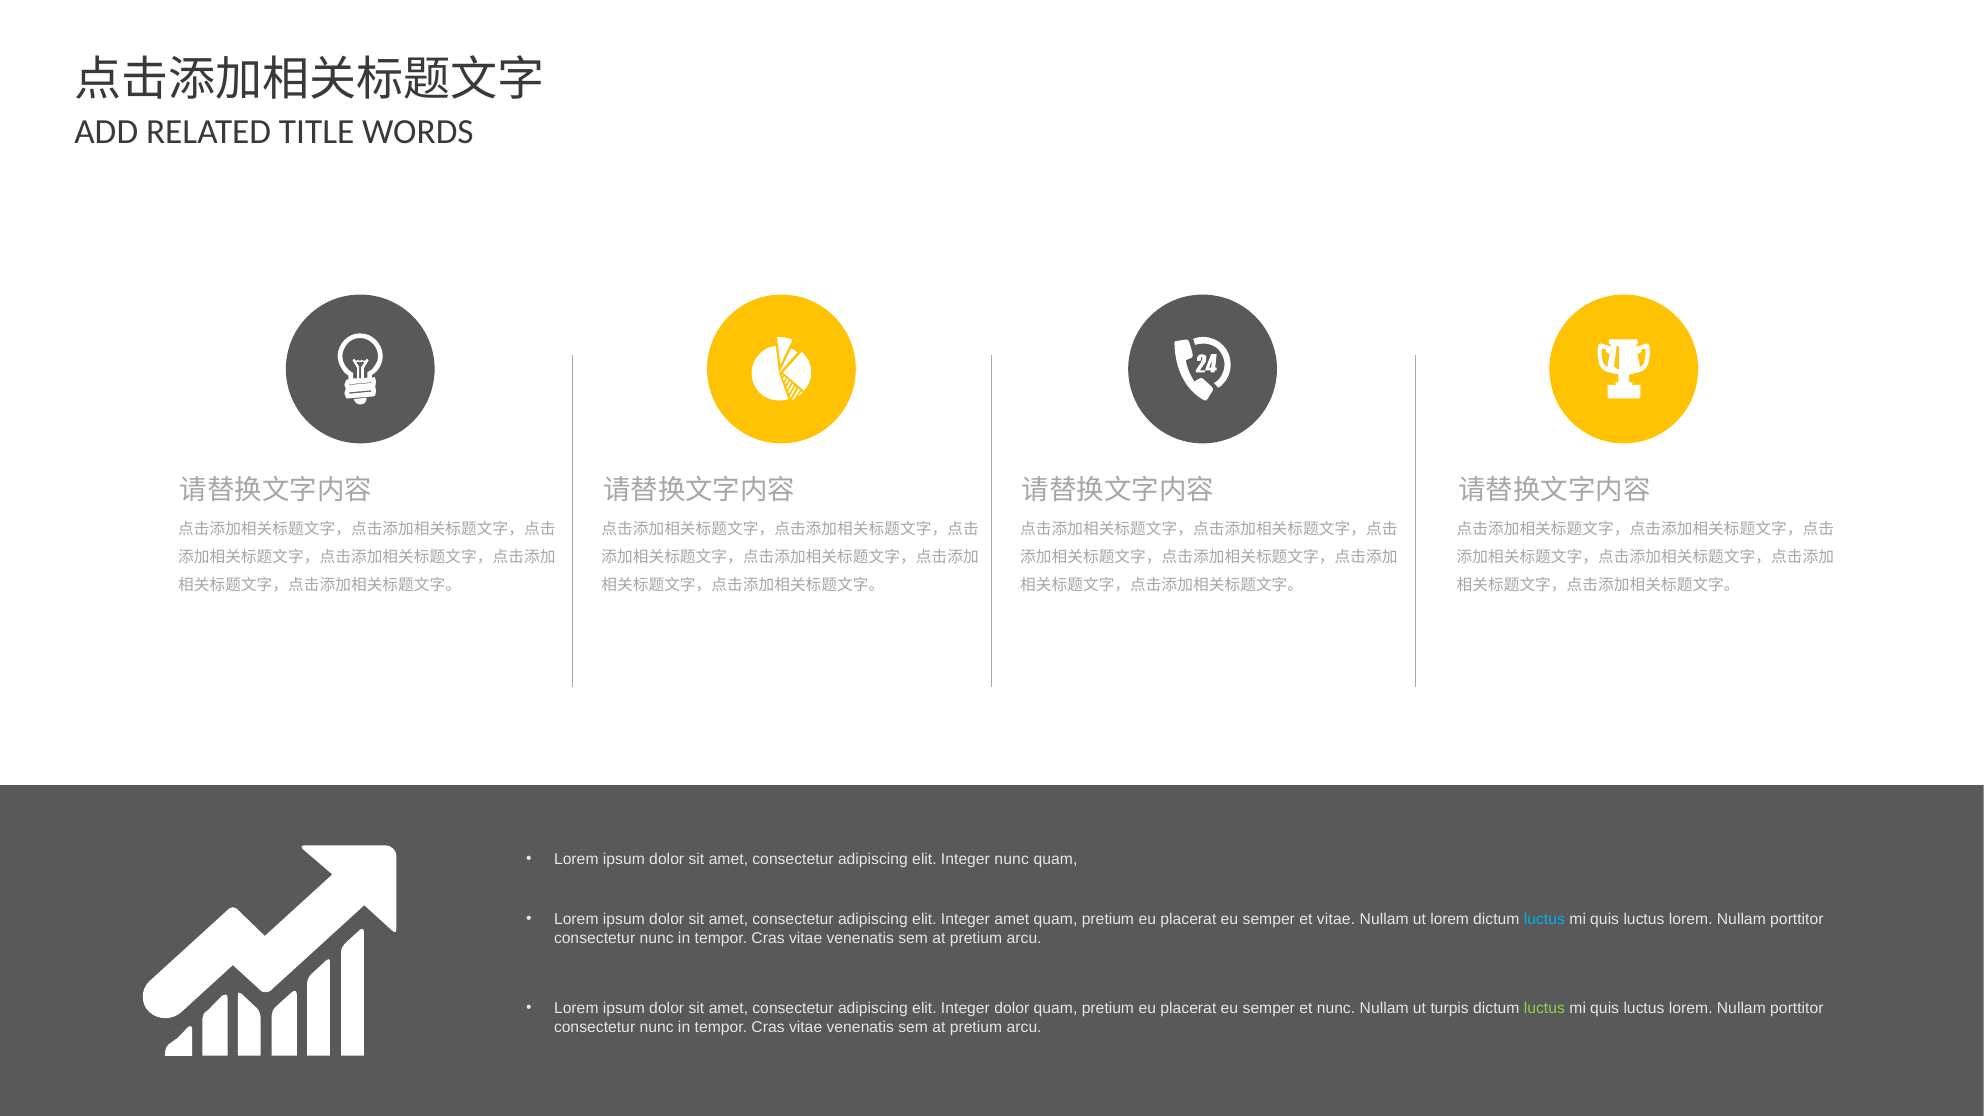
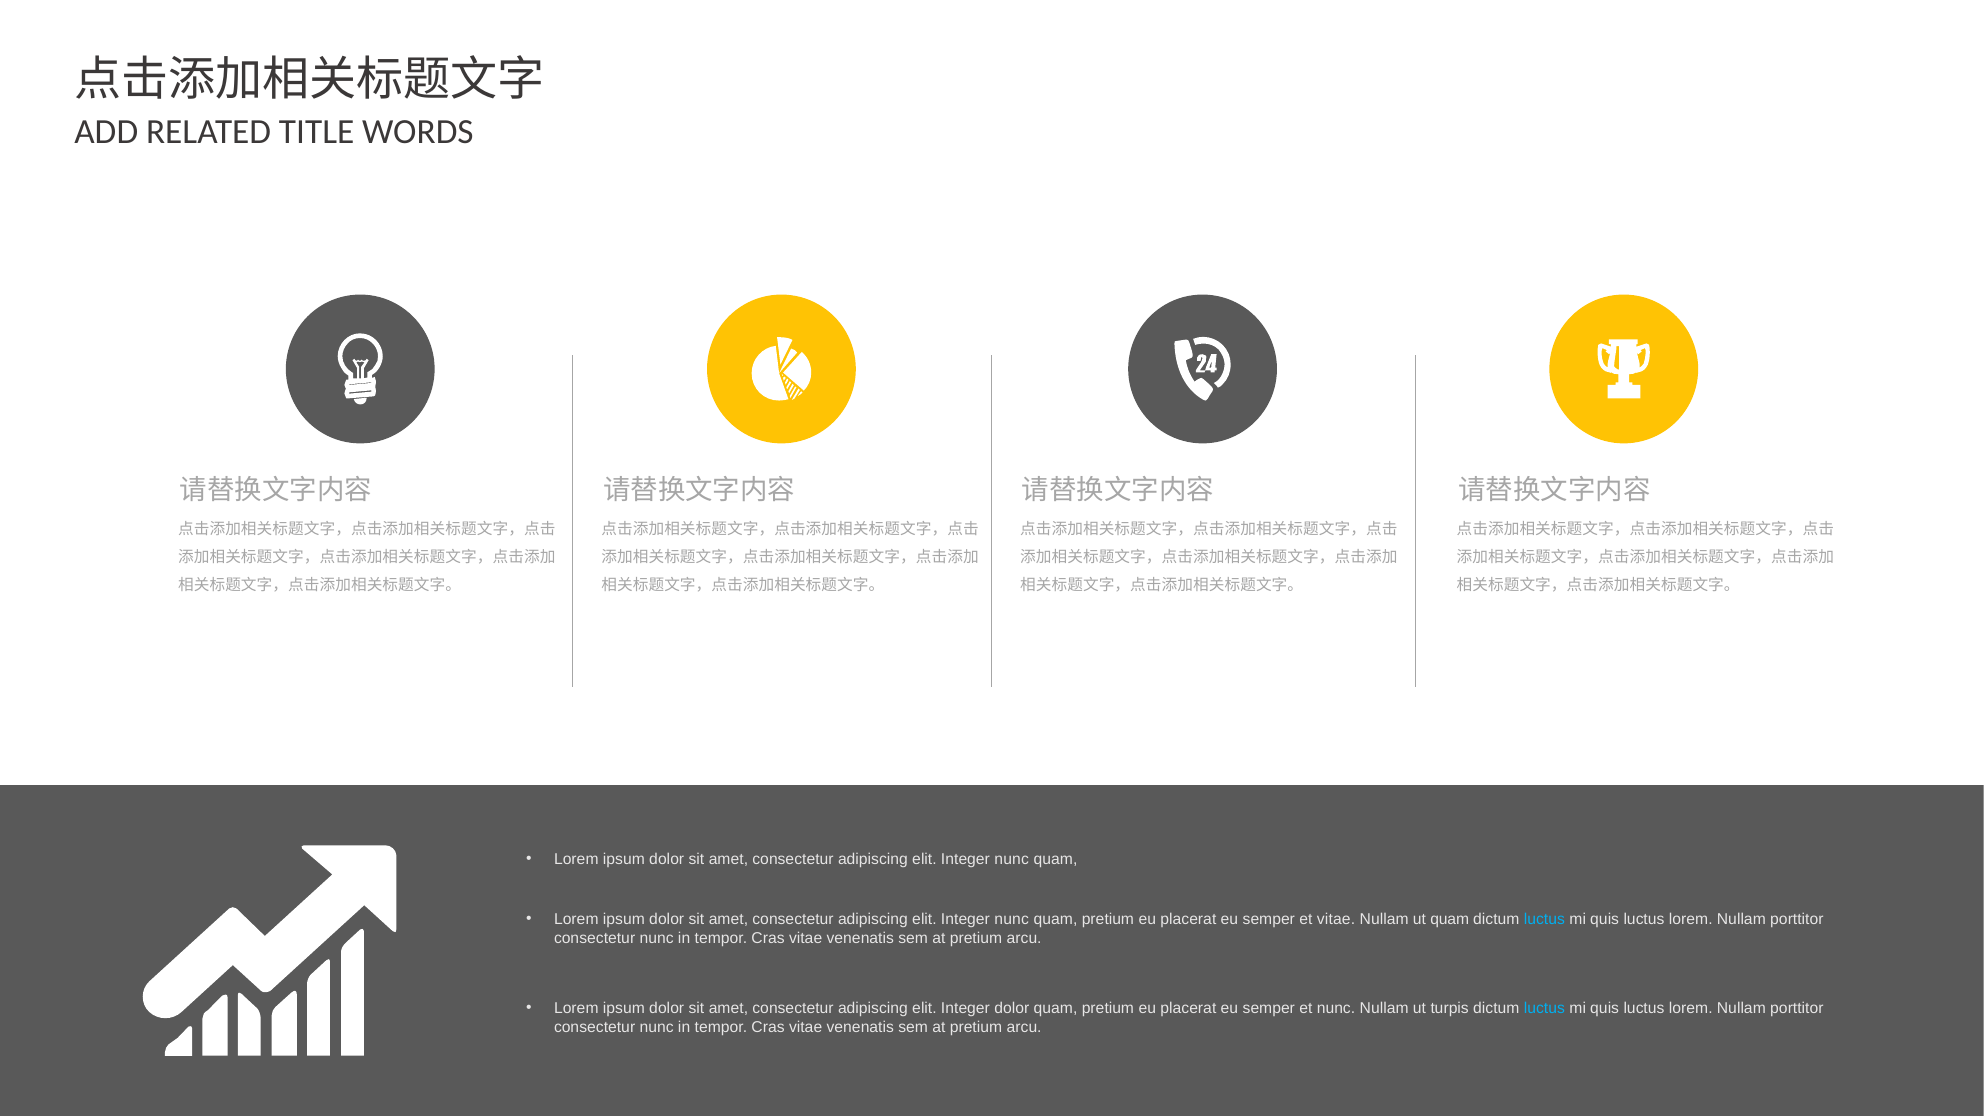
amet: amet -> nunc (1012, 919)
ut lorem: lorem -> quam (1450, 919)
luctus colour: light green -> light blue (1544, 1008)
